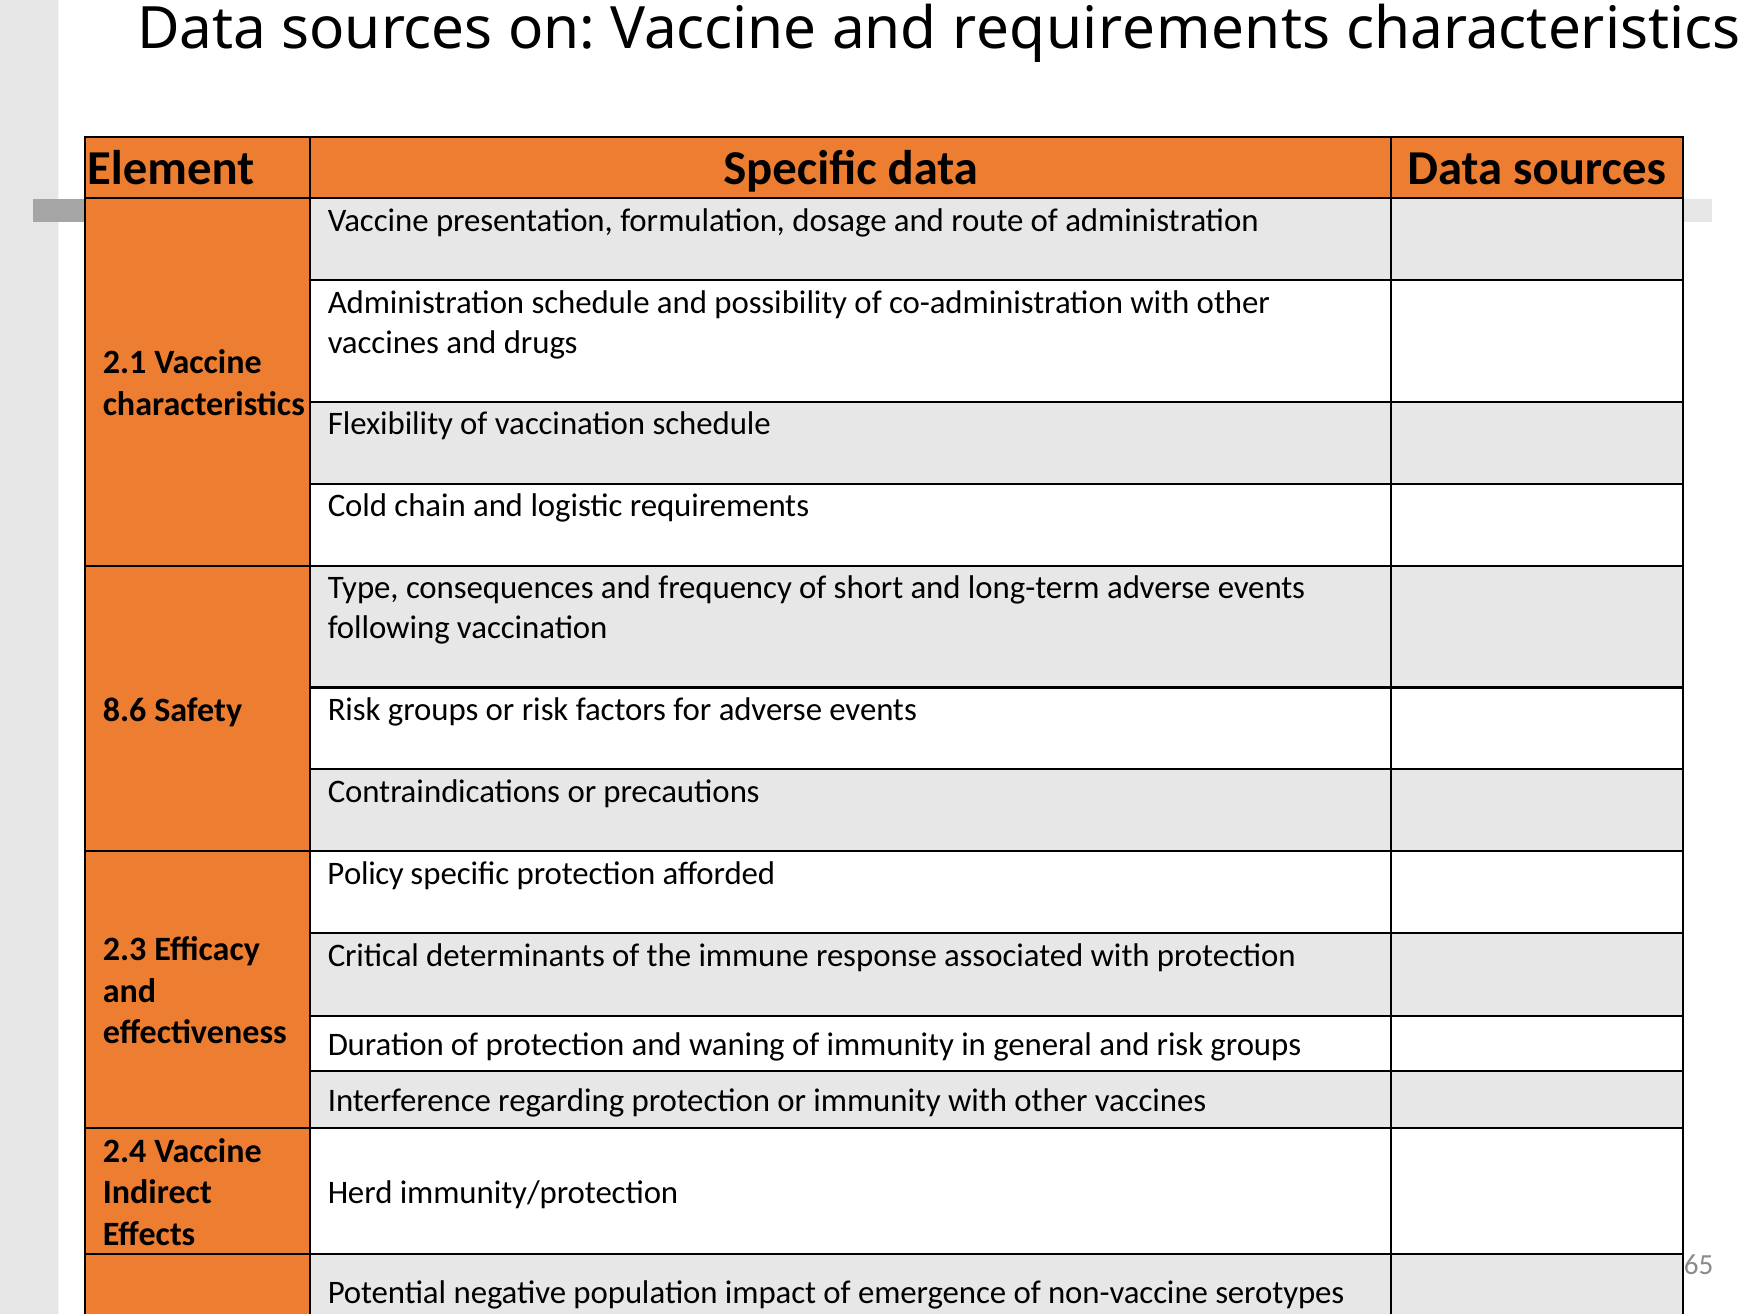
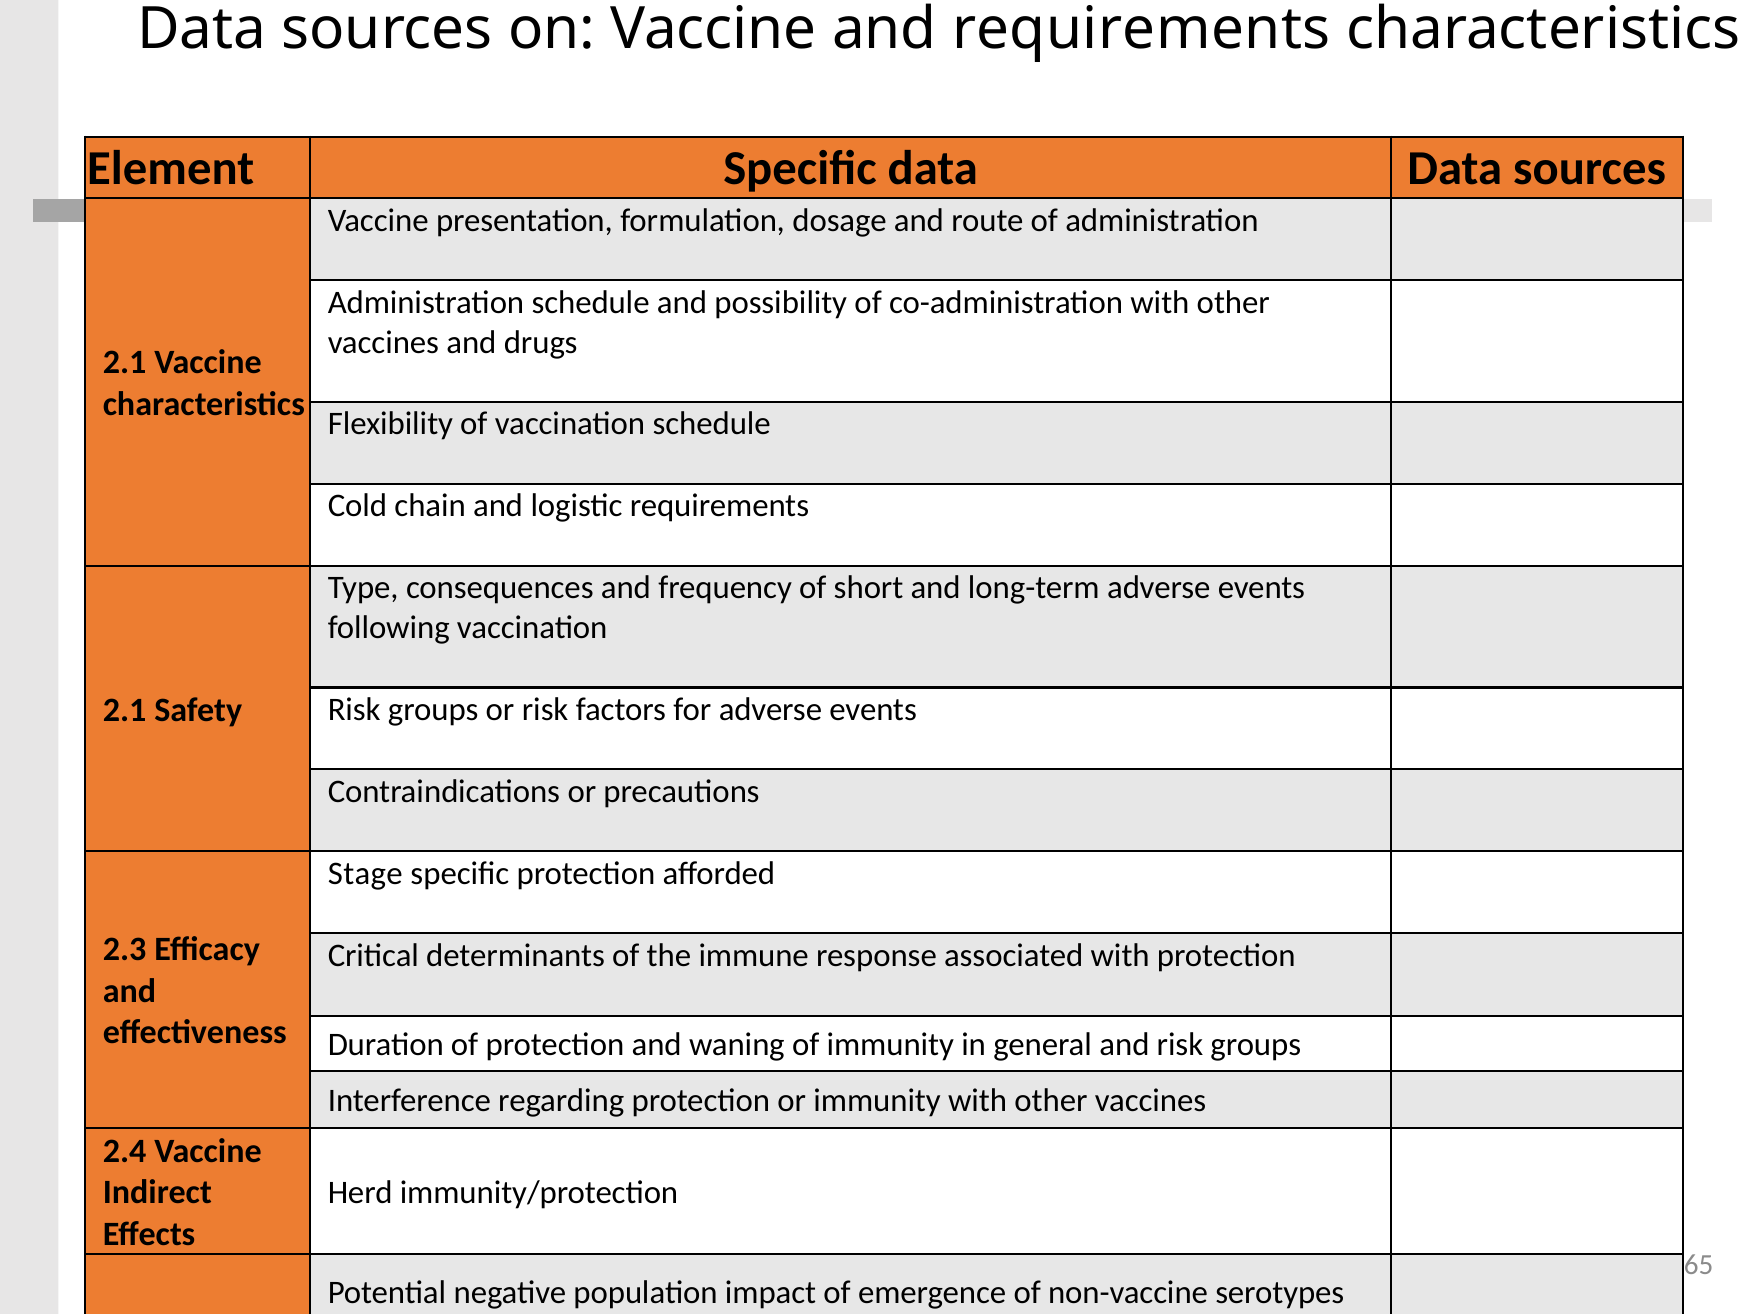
8.6: 8.6 -> 2.1 (125, 710)
Policy: Policy -> Stage (365, 873)
